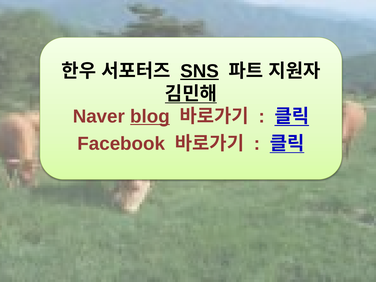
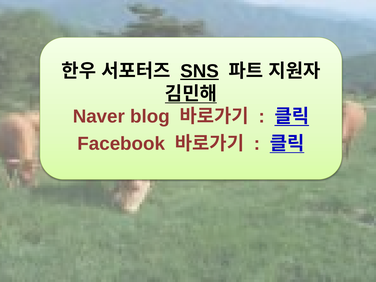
blog underline: present -> none (150, 116)
